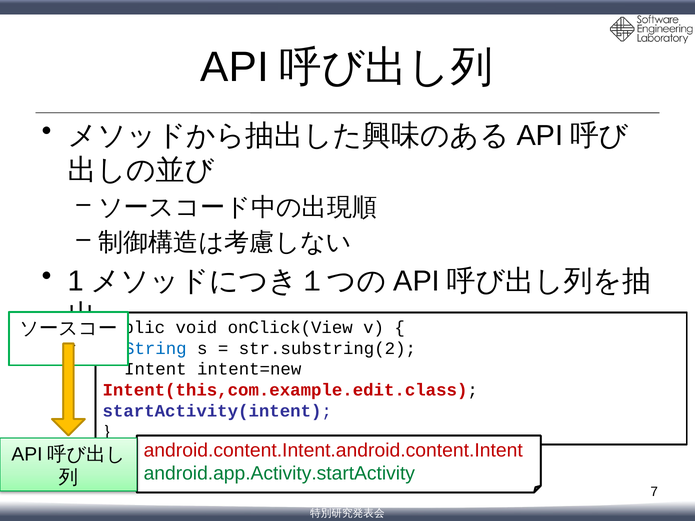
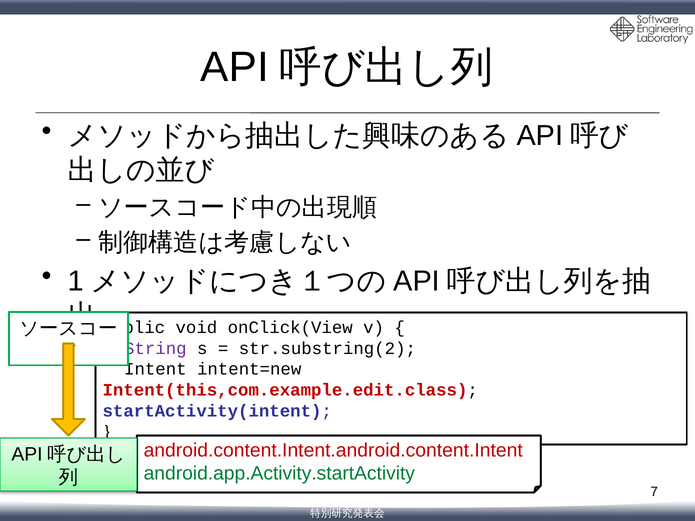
String colour: blue -> purple (155, 348)
